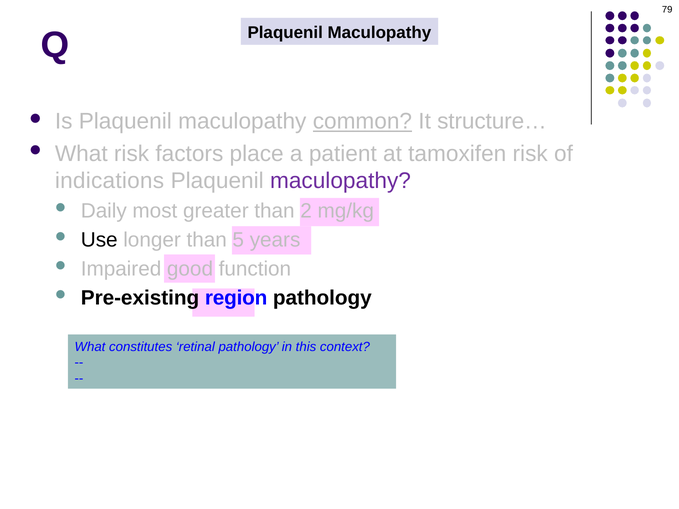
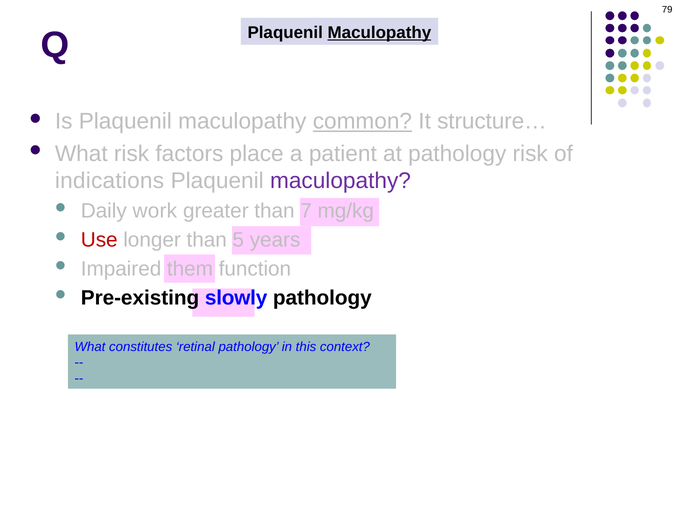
Maculopathy underline: none -> present (379, 33)
at tamoxifen: tamoxifen -> pathology (457, 154)
most: most -> work (155, 211)
2: 2 -> 7 (306, 211)
Use colour: black -> red (99, 240)
good: good -> them (190, 269)
region: region -> slowly (236, 298)
